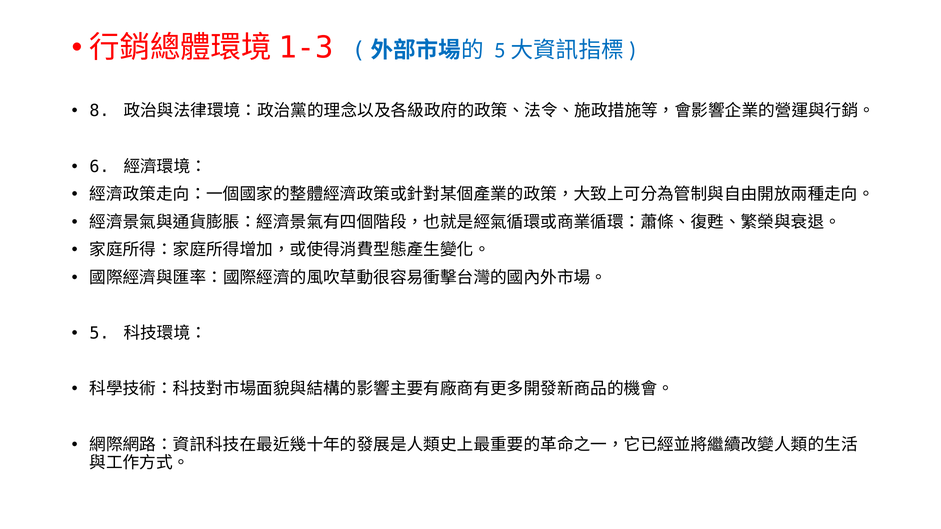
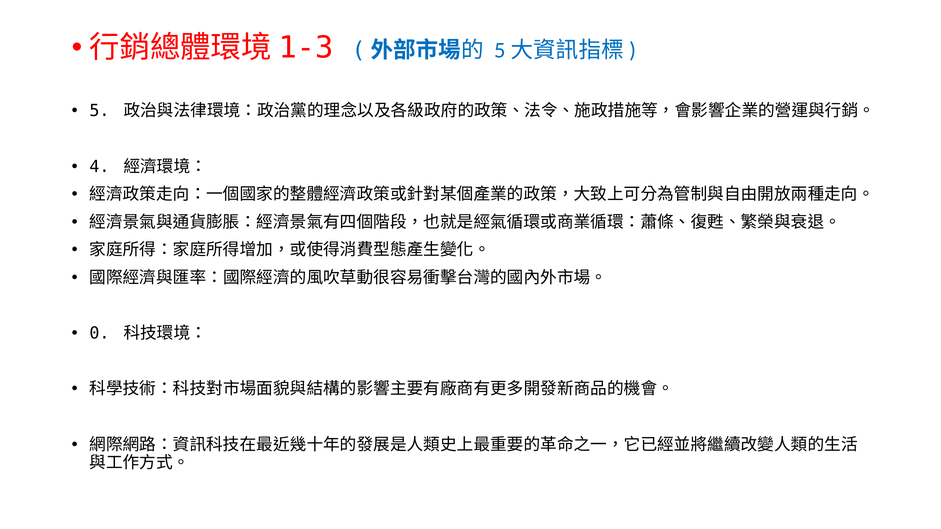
8: 8 -> 5 (99, 111)
6: 6 -> 4 (99, 167)
5: 5 -> 0 (99, 334)
